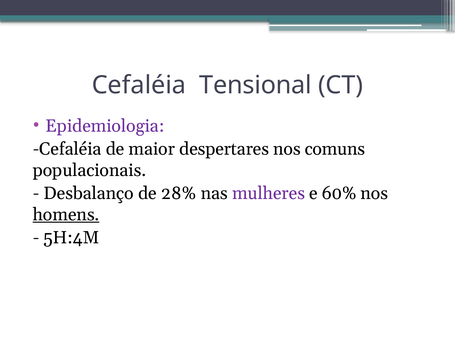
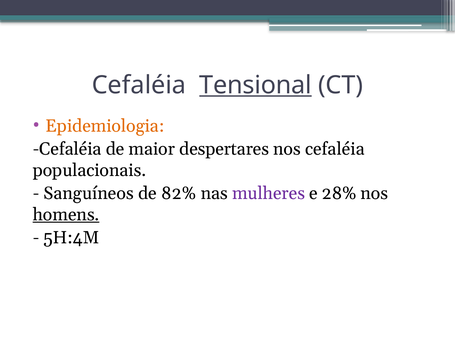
Tensional underline: none -> present (255, 85)
Epidemiologia colour: purple -> orange (105, 126)
nos comuns: comuns -> cefaléia (335, 149)
Desbalanço: Desbalanço -> Sanguíneos (89, 194)
28%: 28% -> 82% (179, 194)
60%: 60% -> 28% (339, 194)
